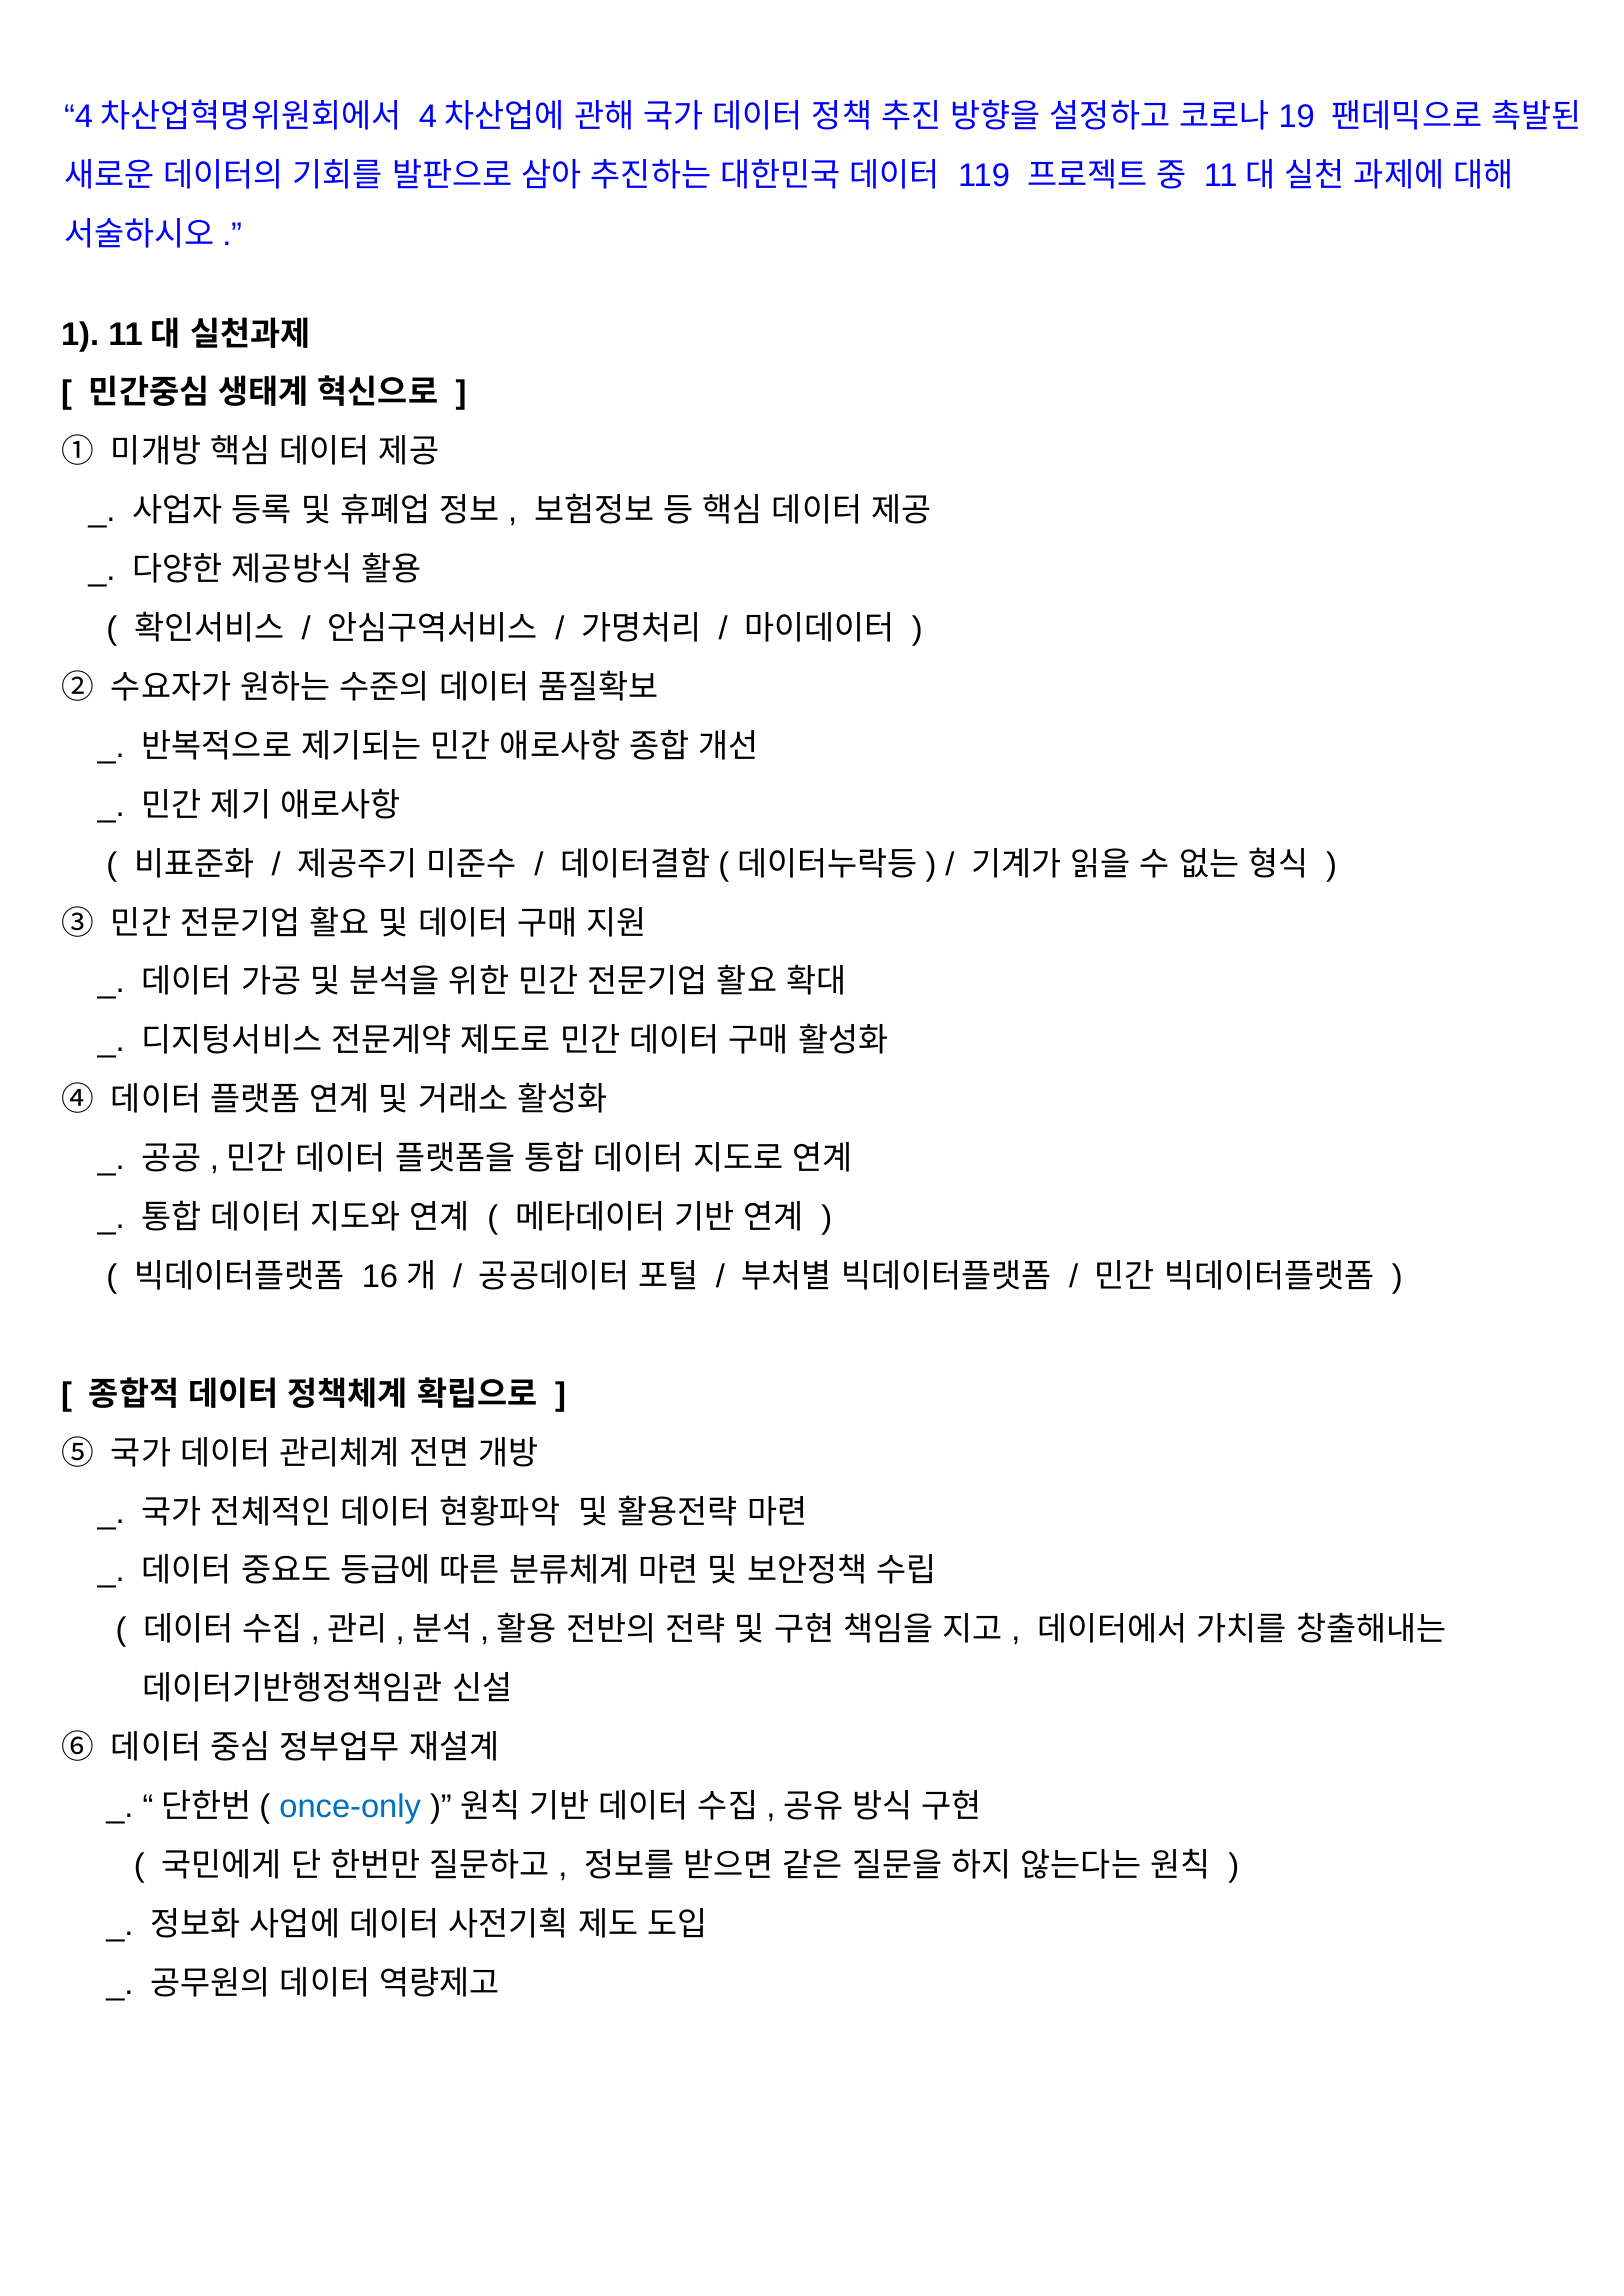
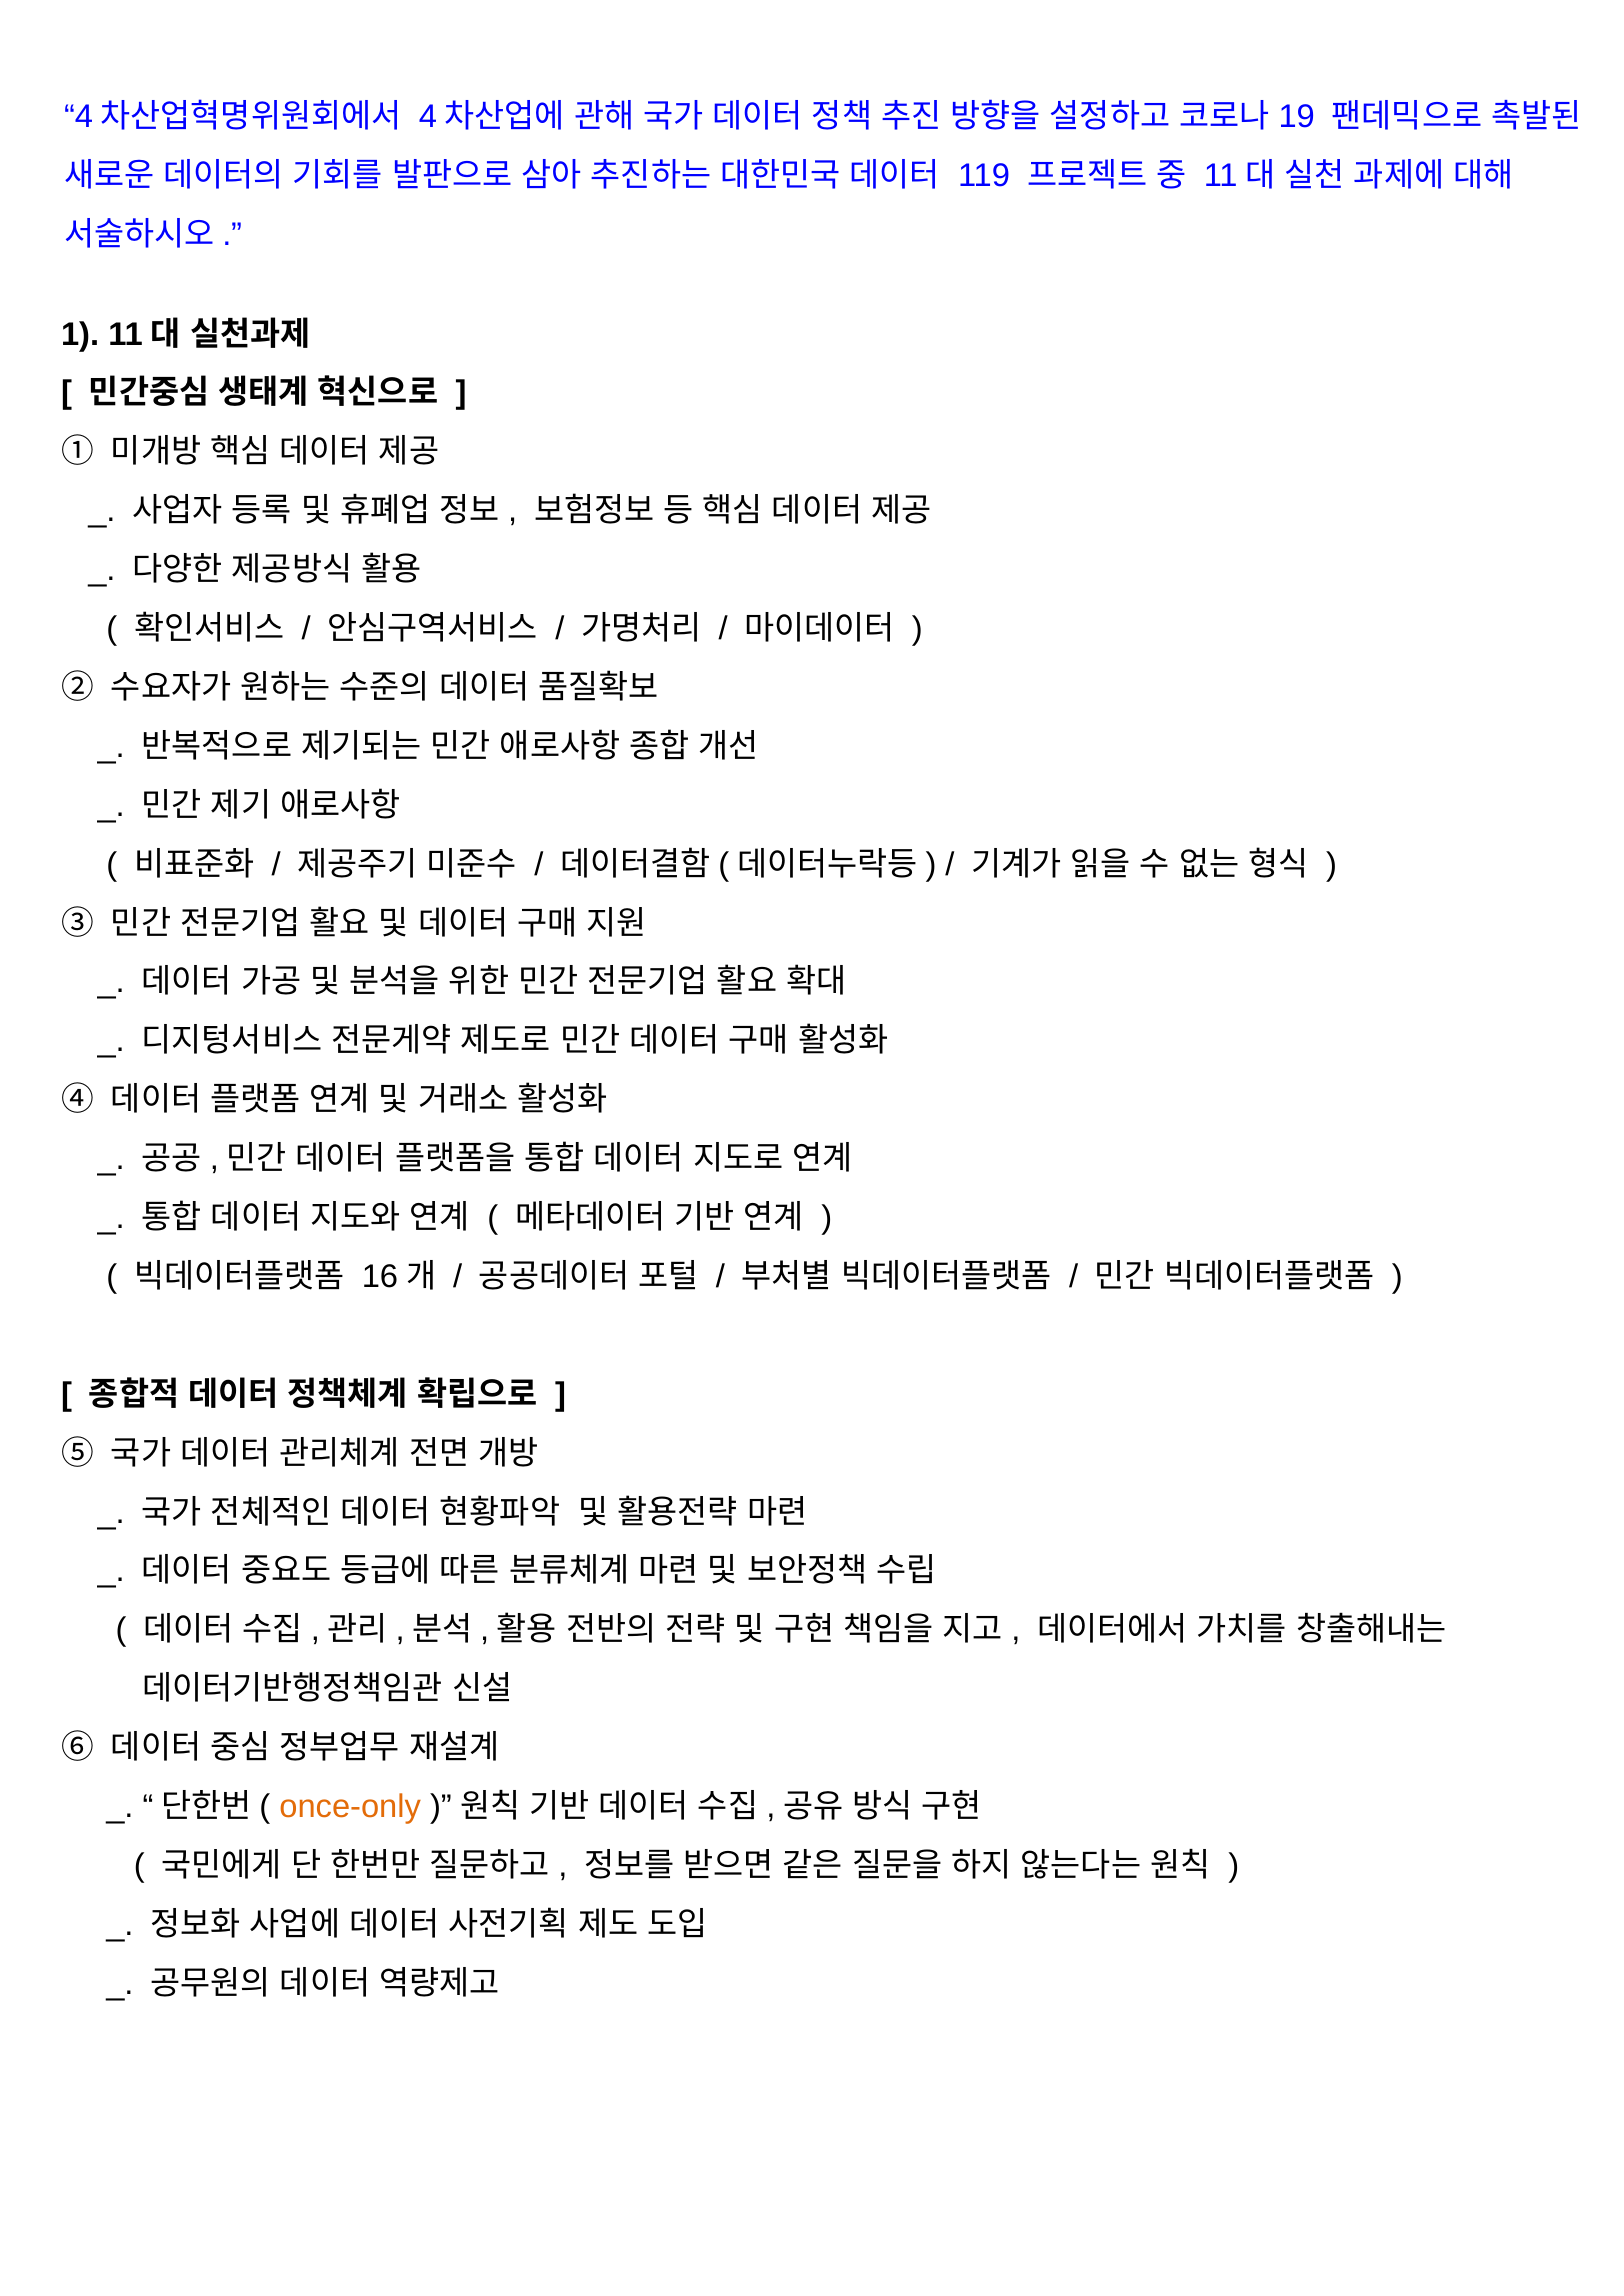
once-only colour: blue -> orange (350, 1807)
